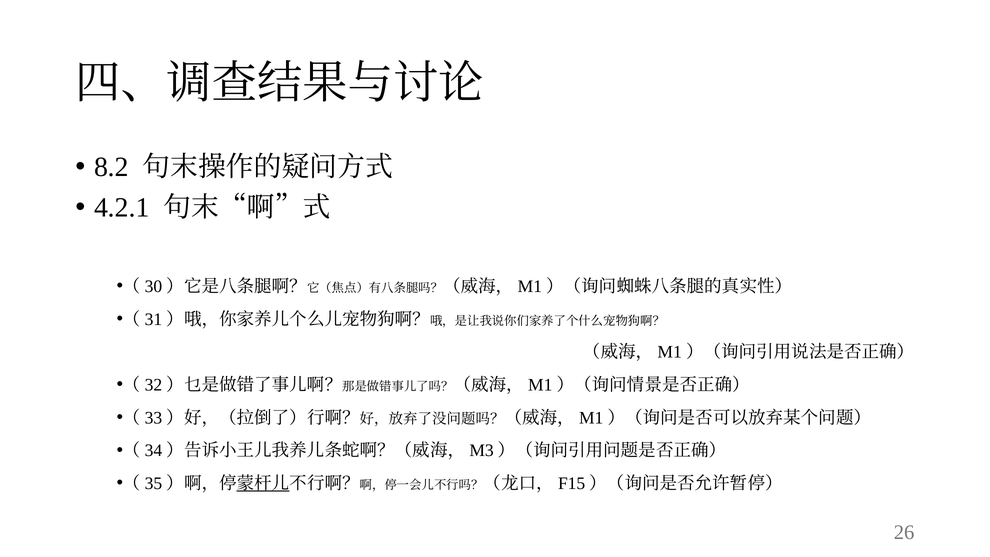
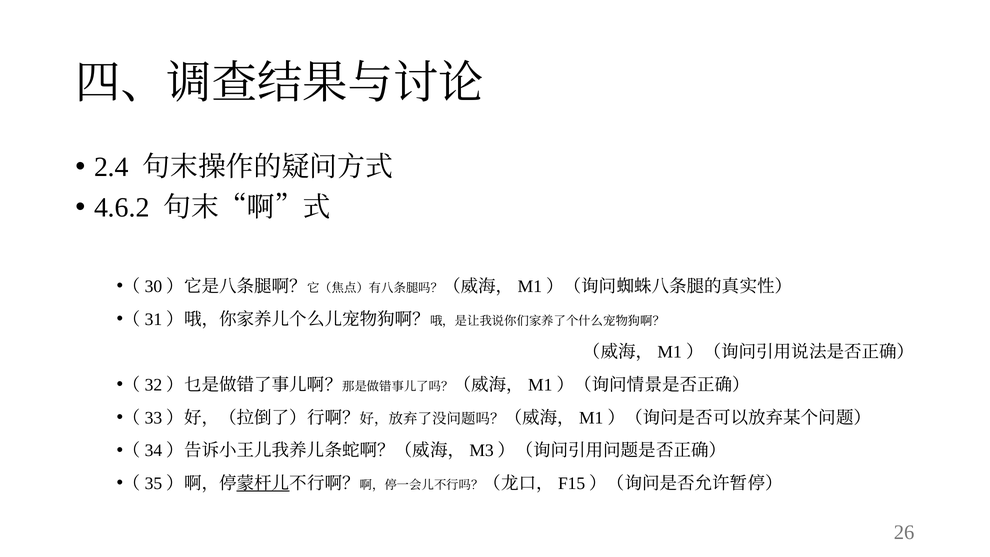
8.2: 8.2 -> 2.4 (111, 167)
4.2.1: 4.2.1 -> 4.6.2 (122, 207)
